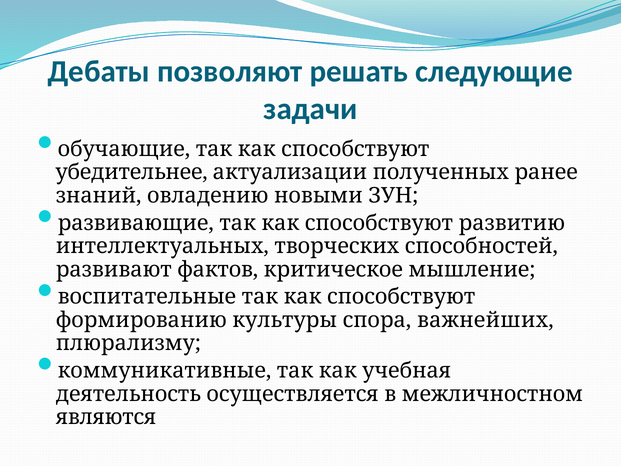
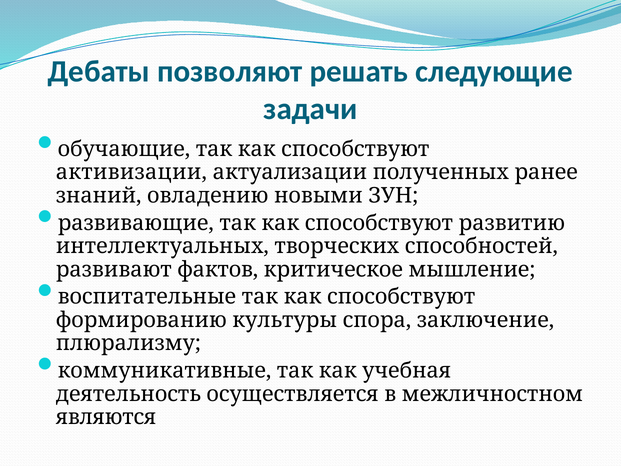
убедительнее: убедительнее -> активизации (131, 172)
важнейших: важнейших -> заключение (486, 320)
